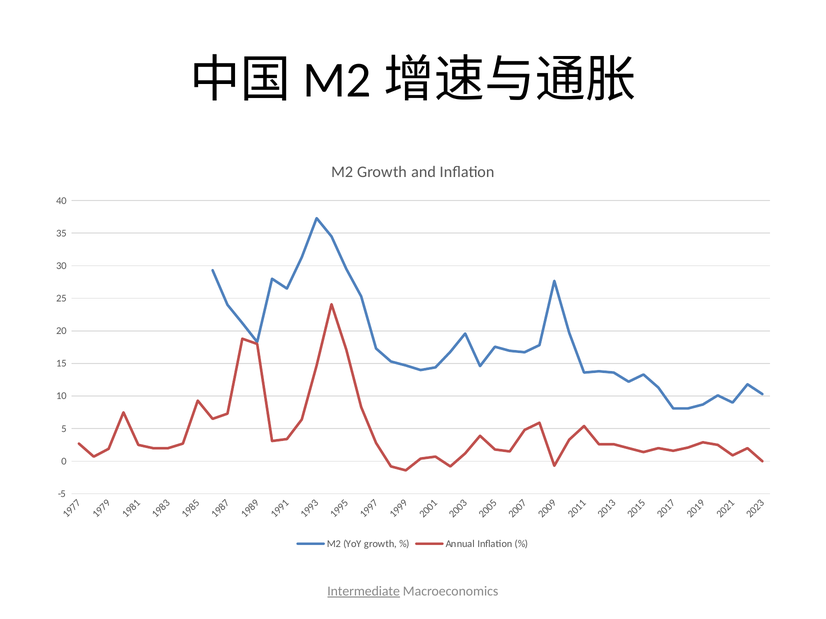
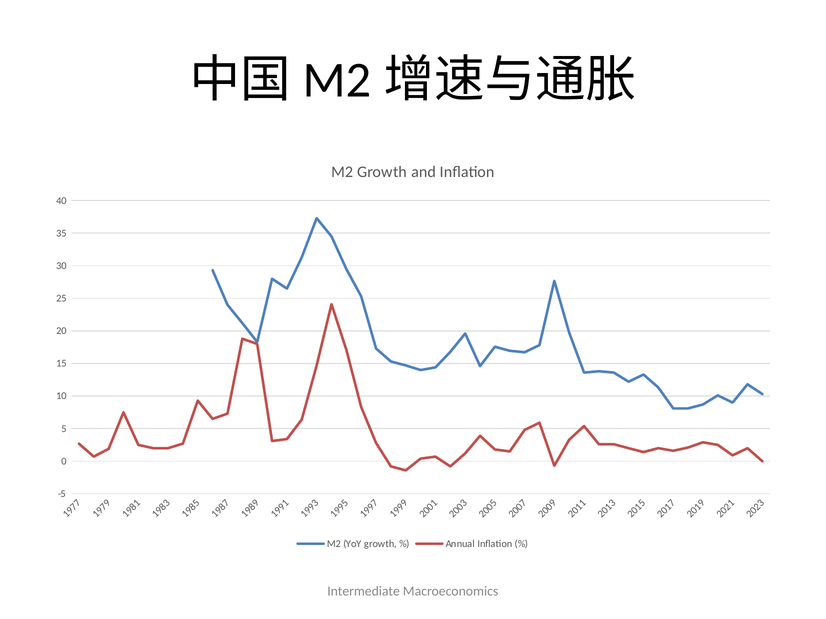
Intermediate underline: present -> none (364, 591)
